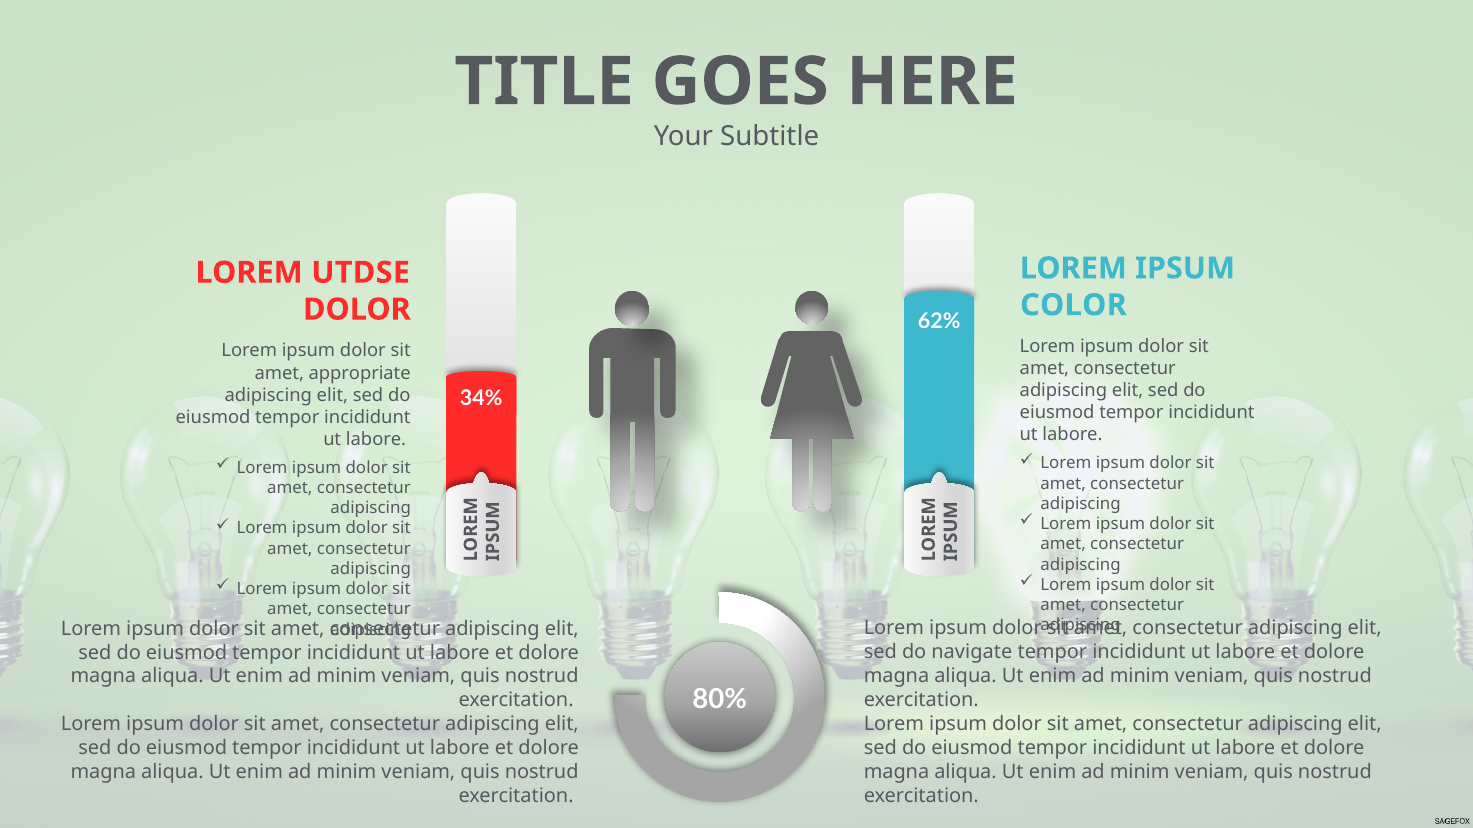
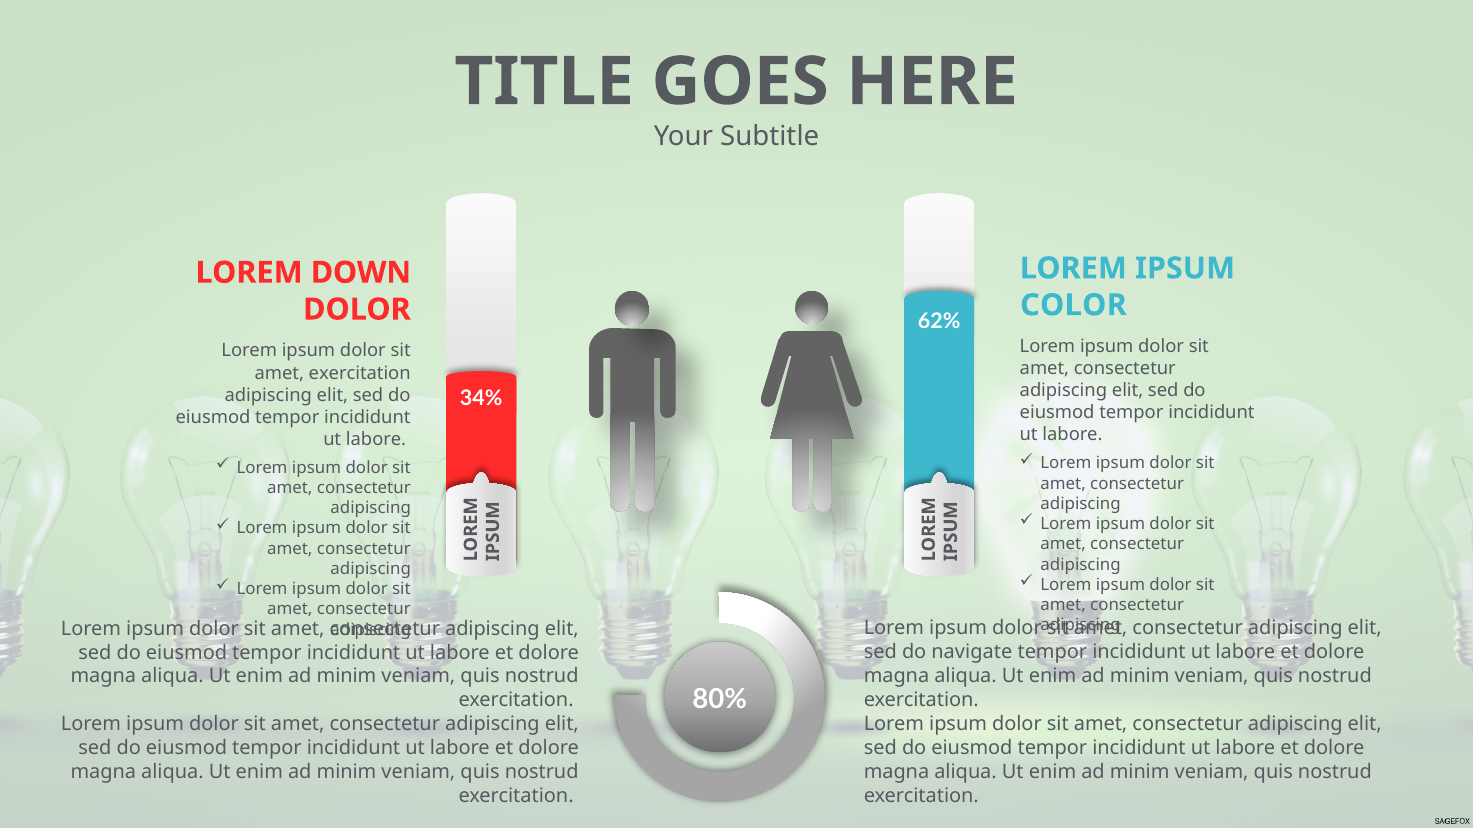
UTDSE: UTDSE -> DOWN (361, 273)
amet appropriate: appropriate -> exercitation (360, 373)
